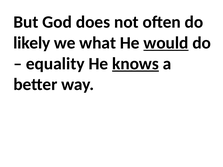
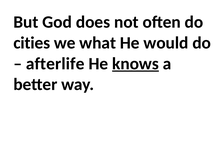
likely: likely -> cities (32, 43)
would underline: present -> none (166, 43)
equality: equality -> afterlife (55, 64)
